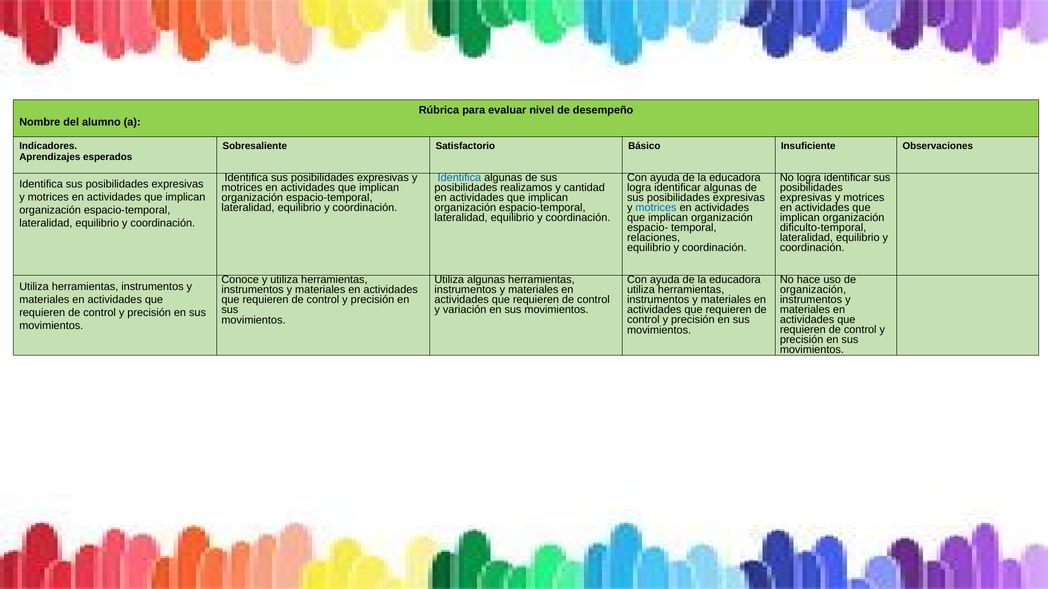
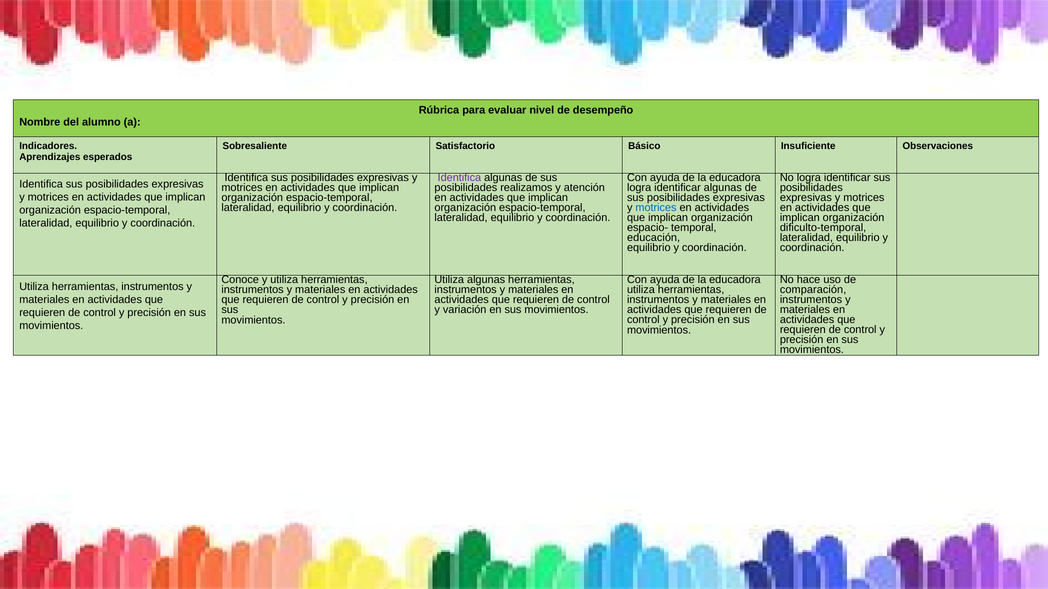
Identifica colour: blue -> purple (459, 178)
cantidad: cantidad -> atención (584, 188)
relaciones: relaciones -> educación (654, 238)
organización: organización -> comparación (813, 290)
